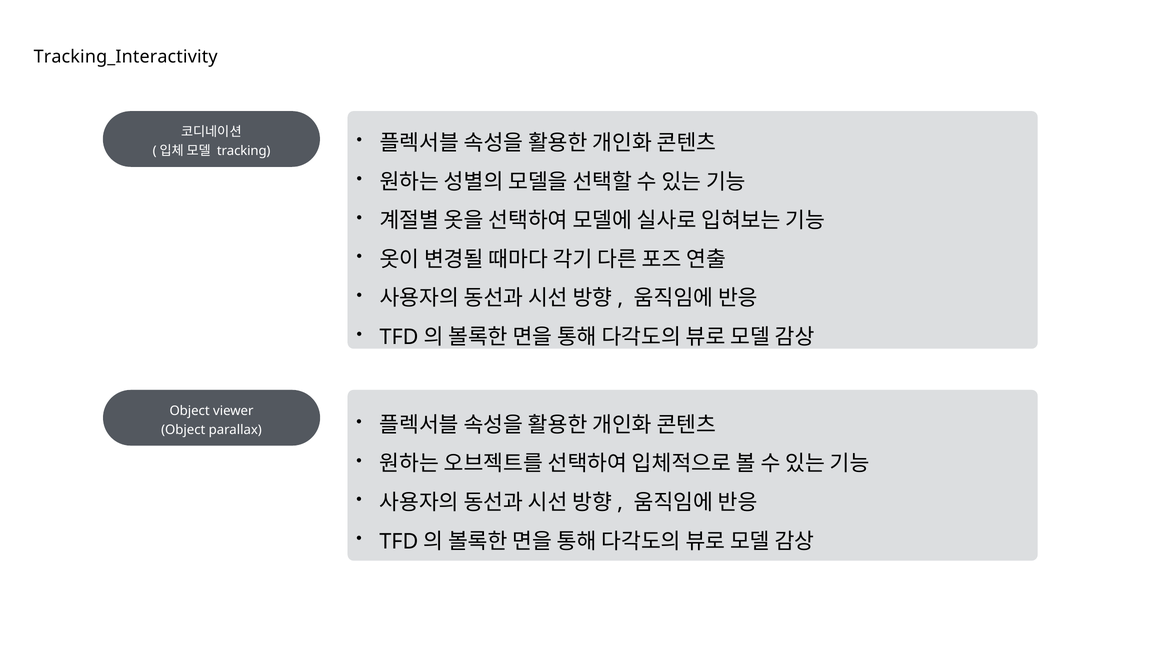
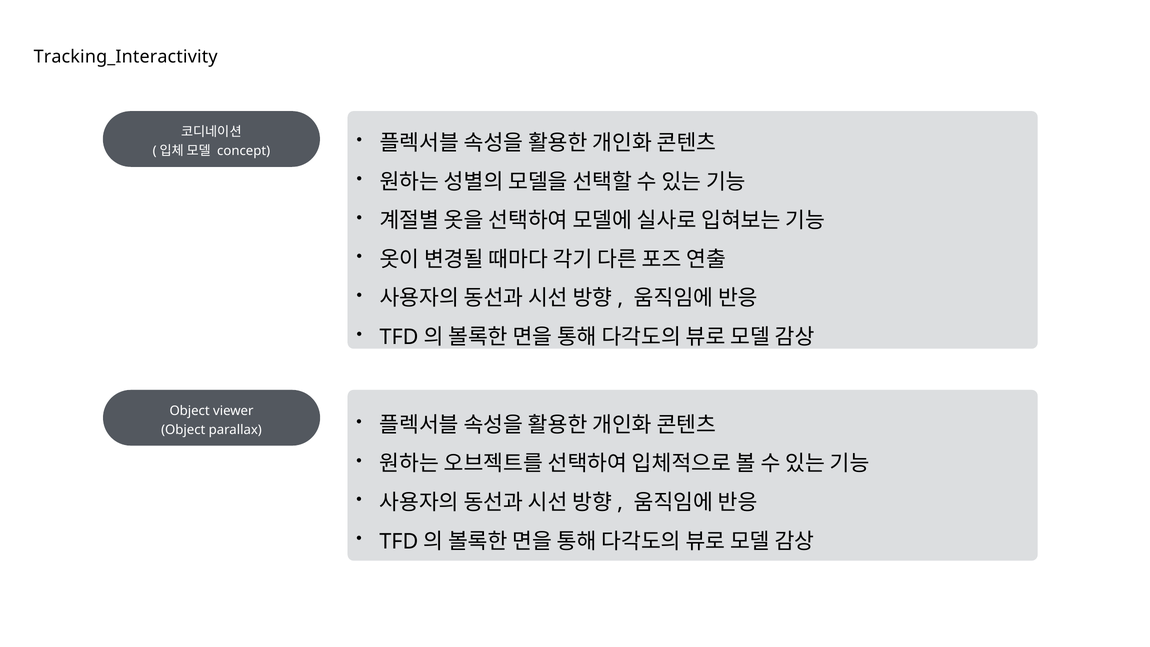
tracking: tracking -> concept (244, 151)
